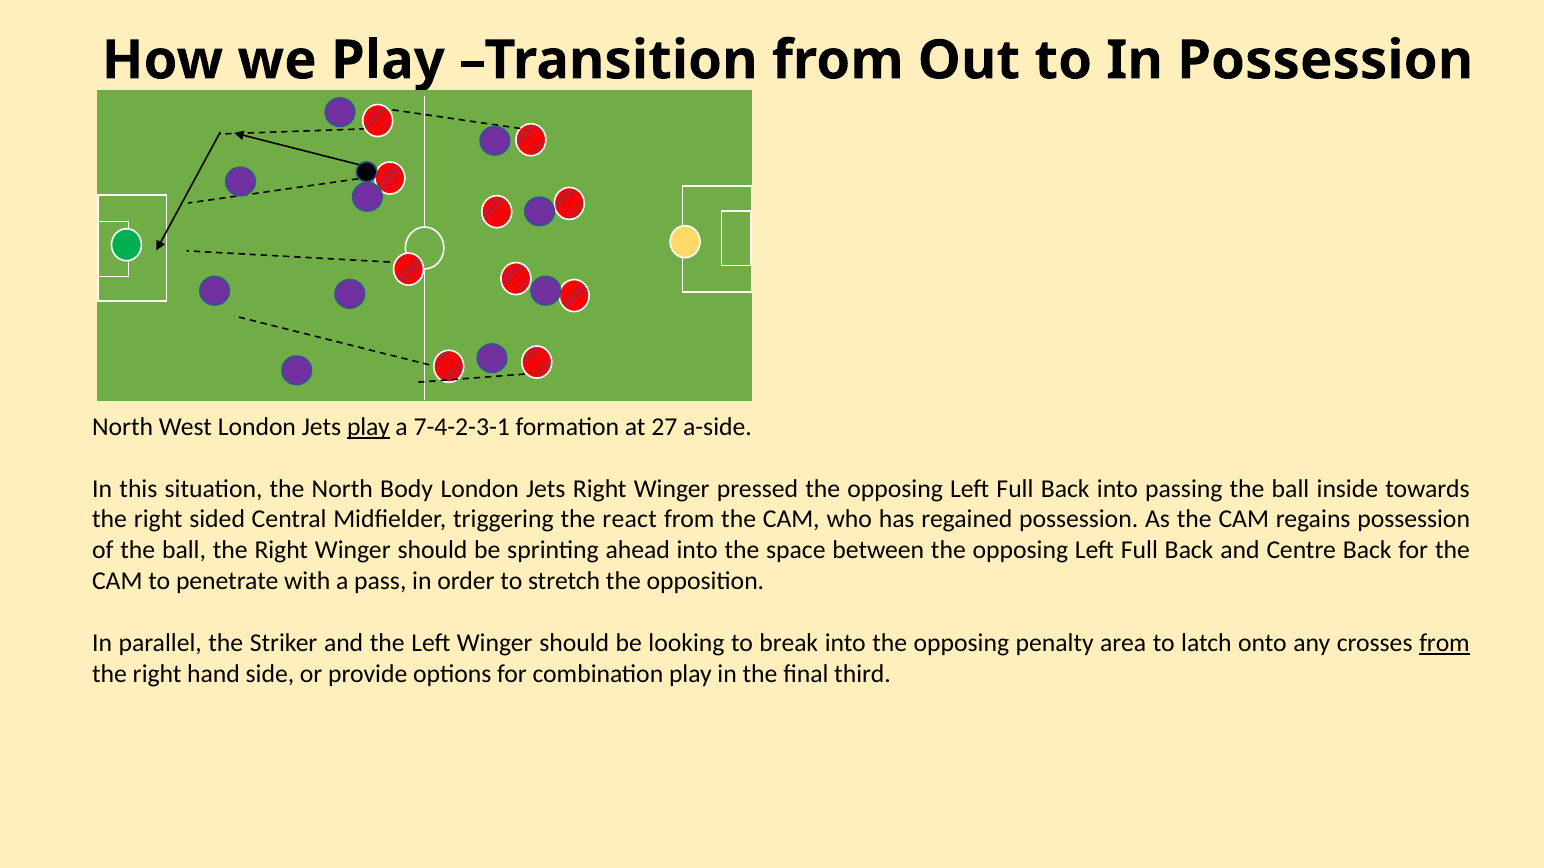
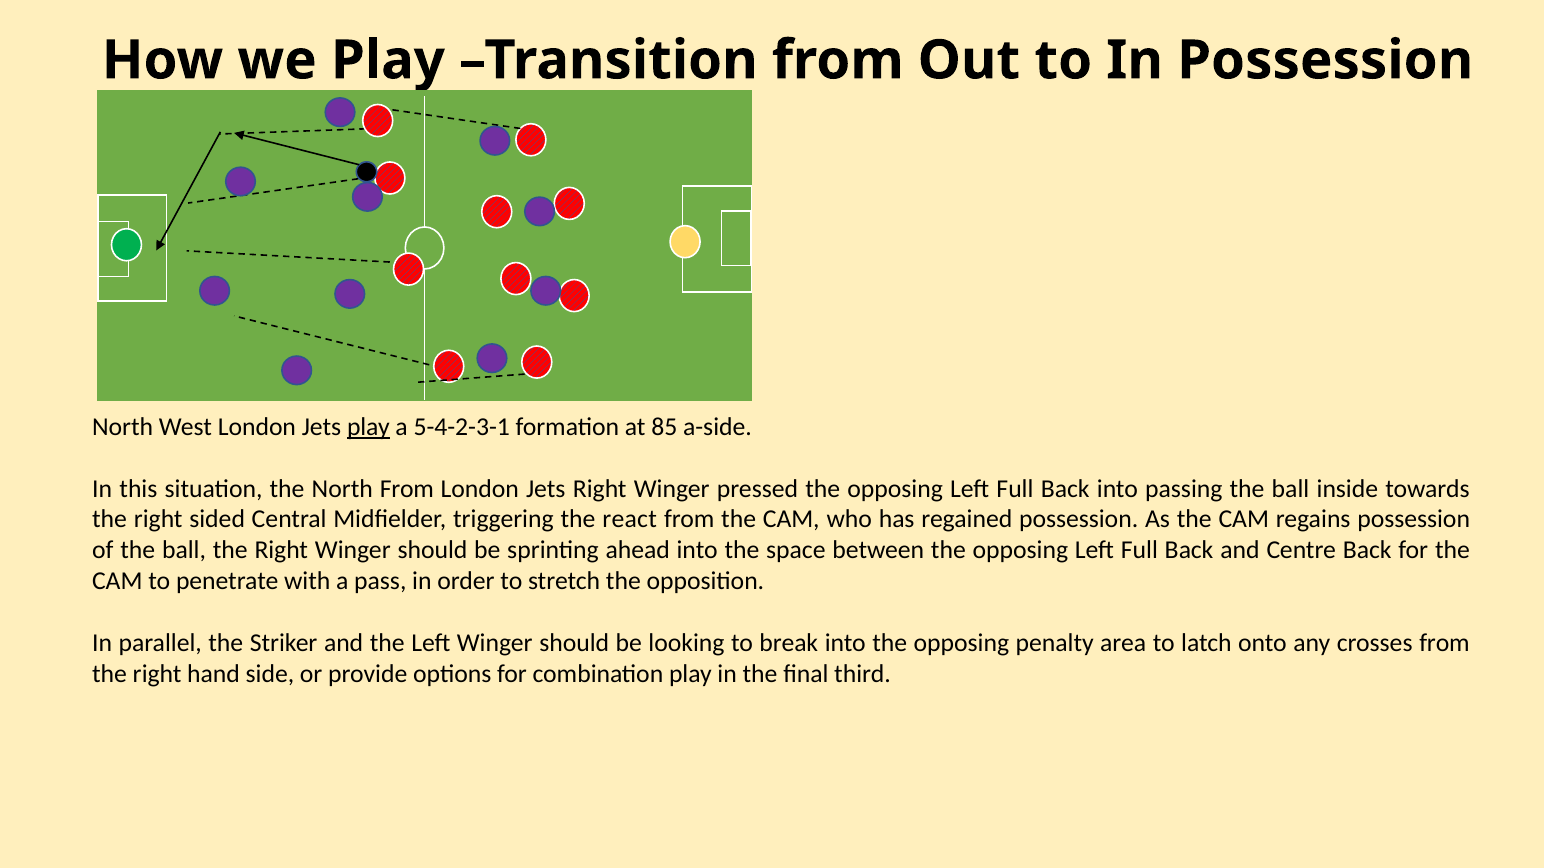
7-4-2-3-1: 7-4-2-3-1 -> 5-4-2-3-1 (462, 427)
27: 27 -> 85 (664, 427)
North Body: Body -> From (407, 489)
from underline: present -> none (1445, 643)
